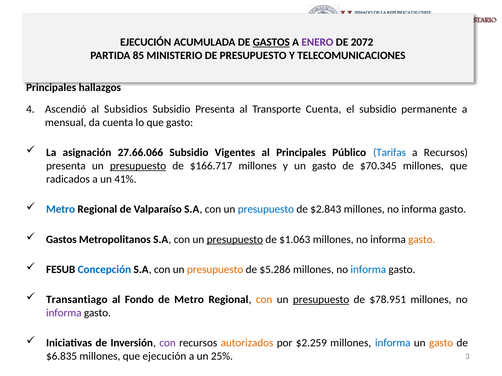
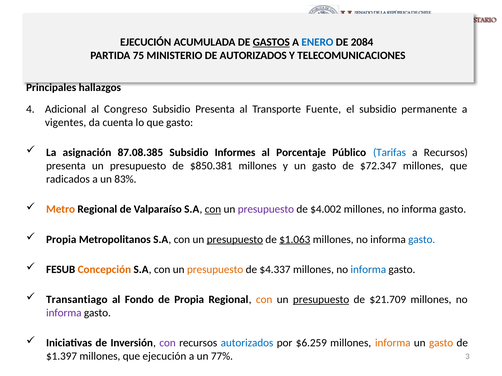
ENERO colour: purple -> blue (317, 42)
2072: 2072 -> 2084 (362, 42)
85: 85 -> 75 (138, 55)
DE PRESUPUESTO: PRESUPUESTO -> AUTORIZADOS (253, 55)
Ascendió: Ascendió -> Adicional (66, 109)
Subsidios: Subsidios -> Congreso (126, 109)
Transporte Cuenta: Cuenta -> Fuente (324, 109)
mensual: mensual -> vigentes (66, 123)
27.66.066: 27.66.066 -> 87.08.385 (140, 153)
Vigentes: Vigentes -> Informes (235, 153)
al Principales: Principales -> Porcentaje (301, 153)
presupuesto underline: present -> none (138, 166)
$166.717: $166.717 -> $850.381 (211, 166)
$70.345: $70.345 -> $72.347 (378, 166)
41%: 41% -> 83% (125, 179)
Metro colour: blue -> orange (61, 210)
con underline: none -> present (213, 210)
presupuesto colour: blue -> purple (266, 210)
$2.843: $2.843 -> $4.002 (326, 210)
Gastos: Gastos -> Propia (61, 240)
$1.063 underline: none -> present (295, 240)
gasto colour: orange -> blue (422, 240)
Concepción colour: blue -> orange (104, 270)
$5.286: $5.286 -> $4.337 (275, 270)
de Metro: Metro -> Propia (189, 300)
$78.951: $78.951 -> $21.709 (388, 300)
autorizados colour: orange -> blue (247, 343)
$2.259: $2.259 -> $6.259 (311, 343)
informa colour: blue -> orange (393, 343)
$6.835: $6.835 -> $1.397 (62, 357)
25%: 25% -> 77% (222, 357)
